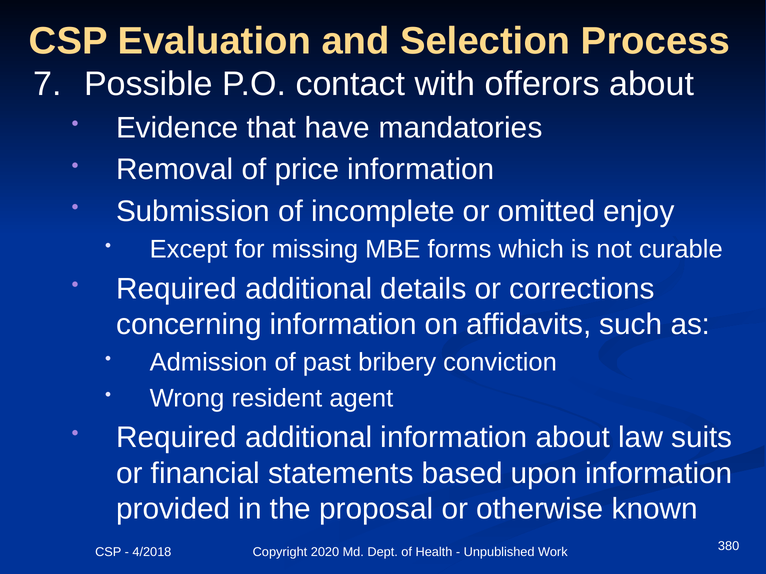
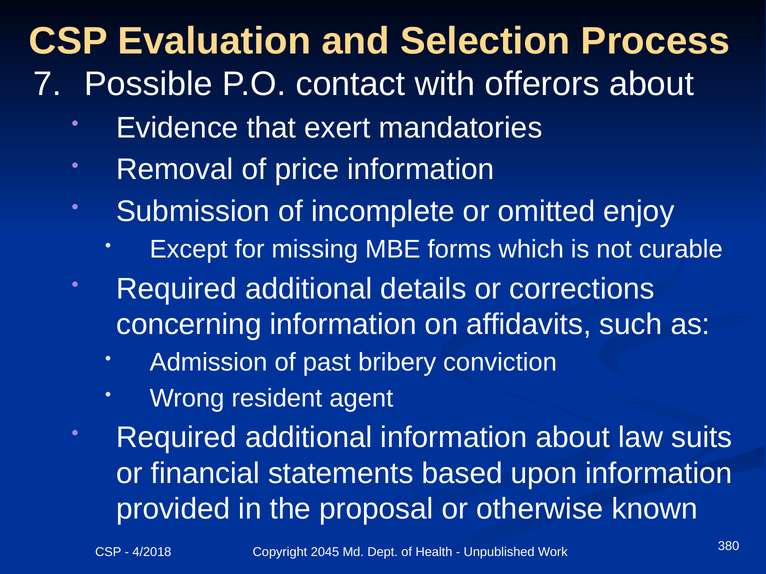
have: have -> exert (337, 128)
2020: 2020 -> 2045 (325, 553)
